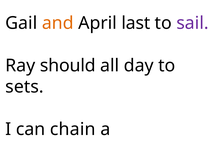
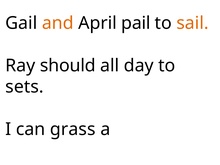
last: last -> pail (136, 23)
sail colour: purple -> orange (193, 23)
chain: chain -> grass (73, 129)
